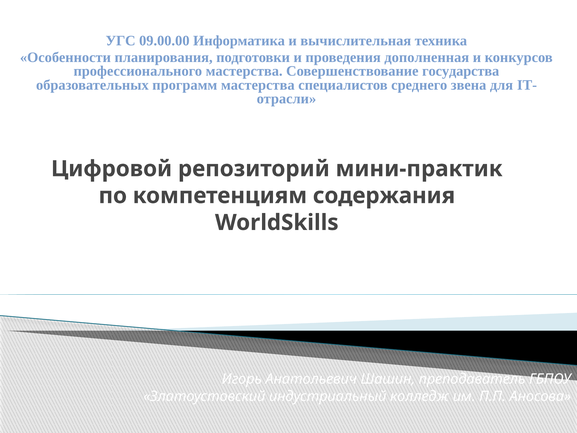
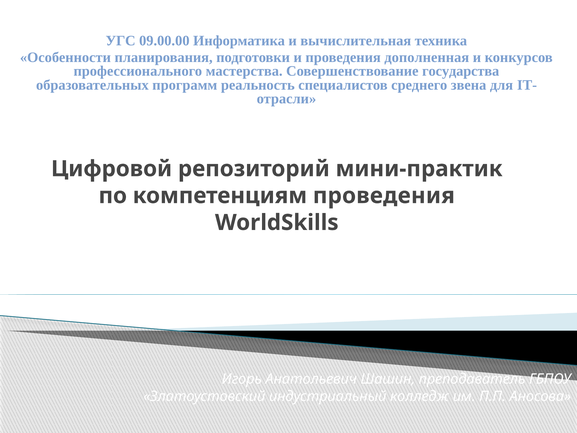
программ мастерства: мастерства -> реальность (258, 85)
компетенциям содержания: содержания -> проведения (384, 196)
